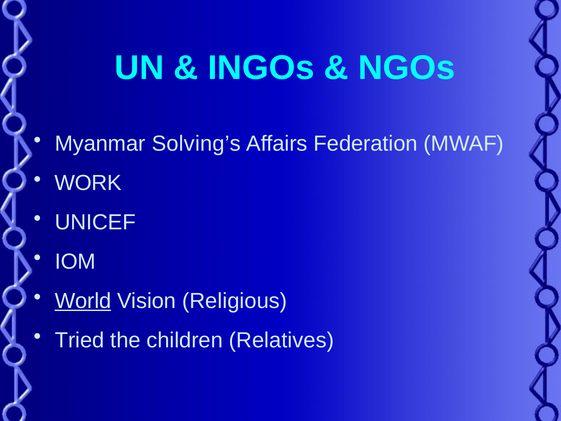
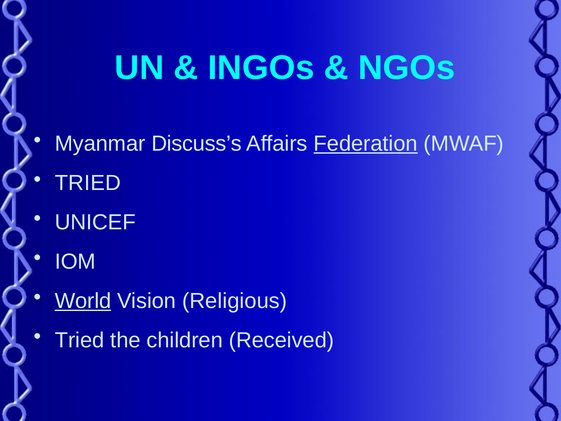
Solving’s: Solving’s -> Discuss’s (197, 144)
Federation underline: none -> present (366, 144)
WORK: WORK -> TRIED (88, 183)
Relatives: Relatives -> Received (282, 340)
